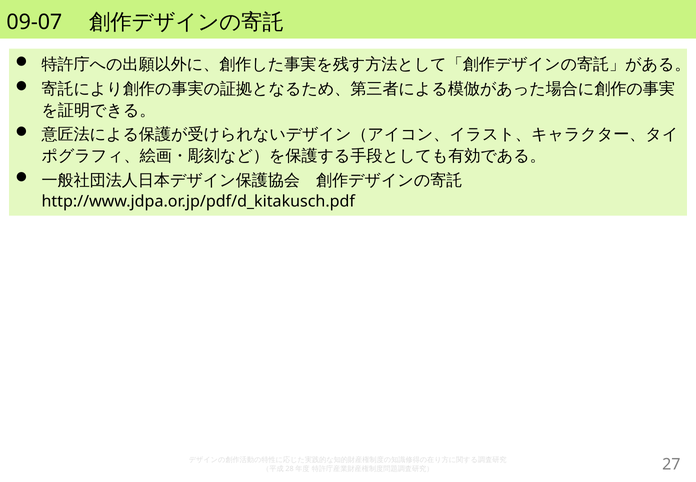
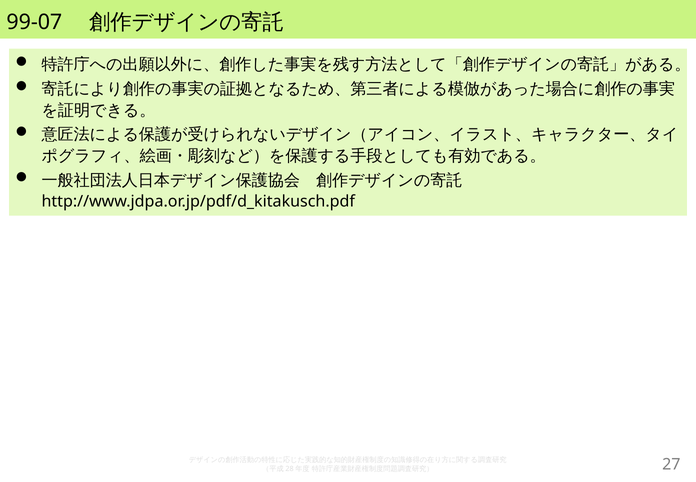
09-07: 09-07 -> 99-07 (34, 22)
